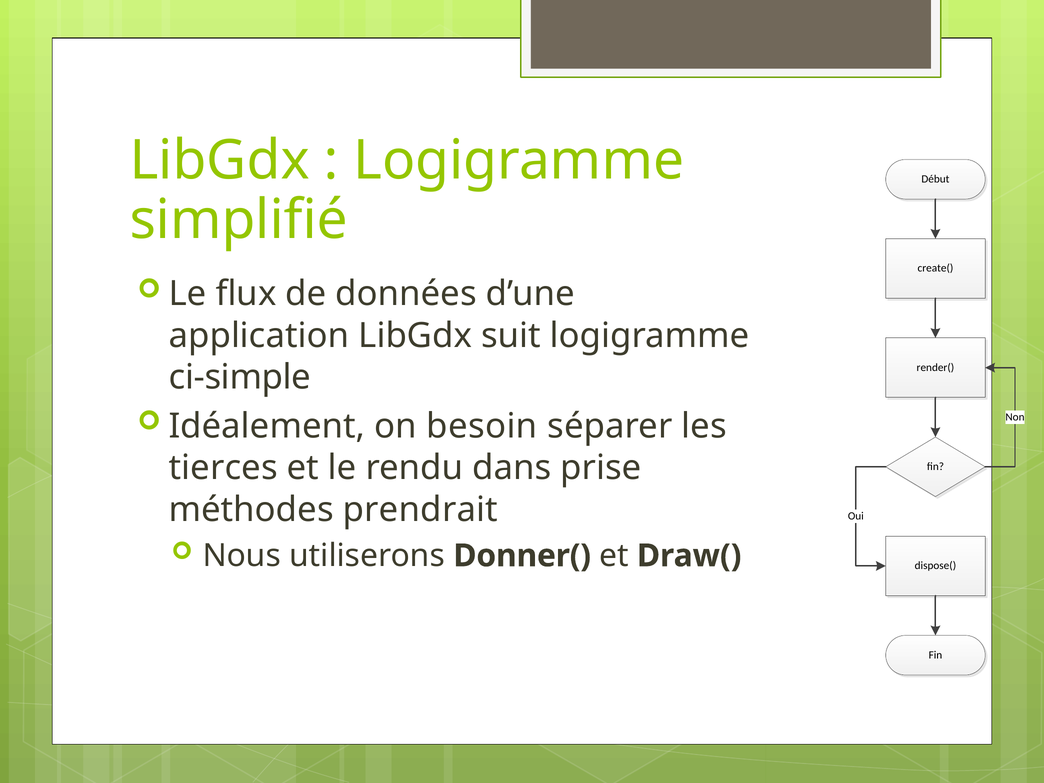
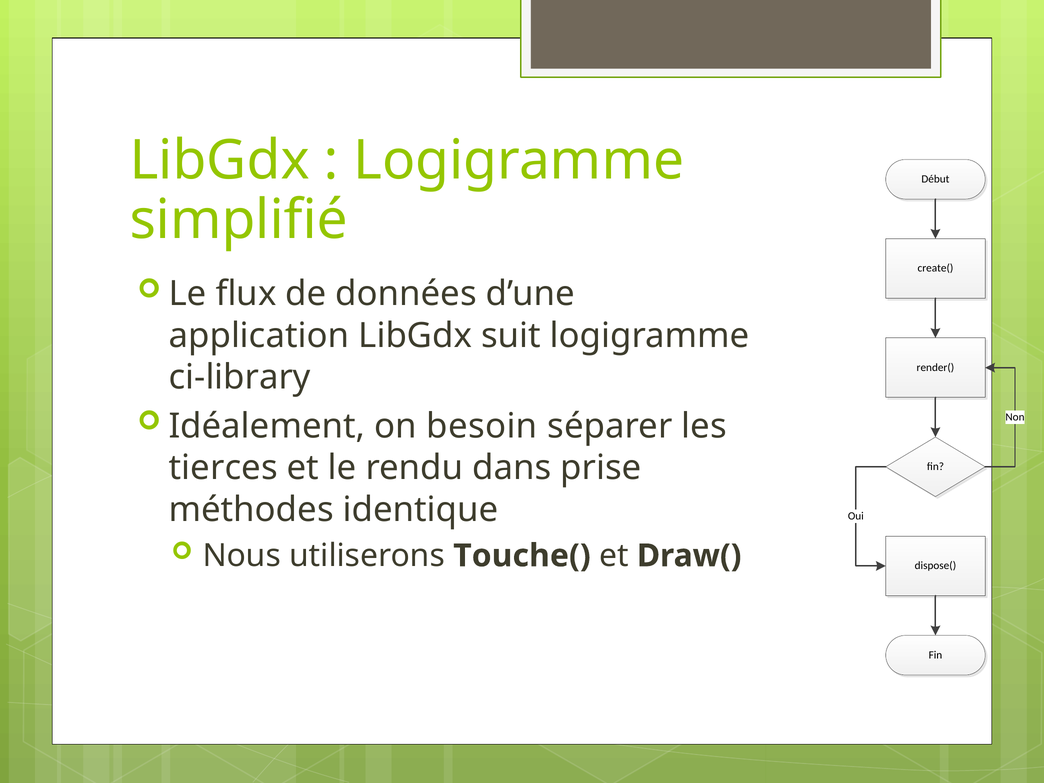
ci-simple: ci-simple -> ci-library (240, 377)
prendrait: prendrait -> identique (420, 510)
Donner(: Donner( -> Touche( (522, 556)
